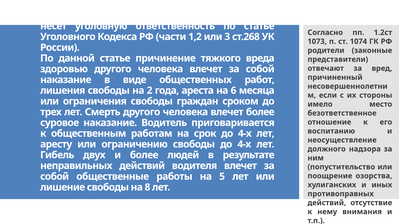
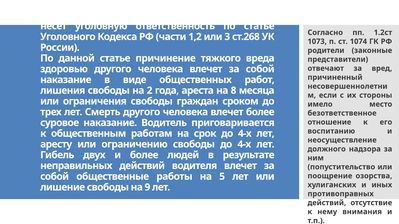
6: 6 -> 8 (234, 91)
8: 8 -> 9 (147, 188)
